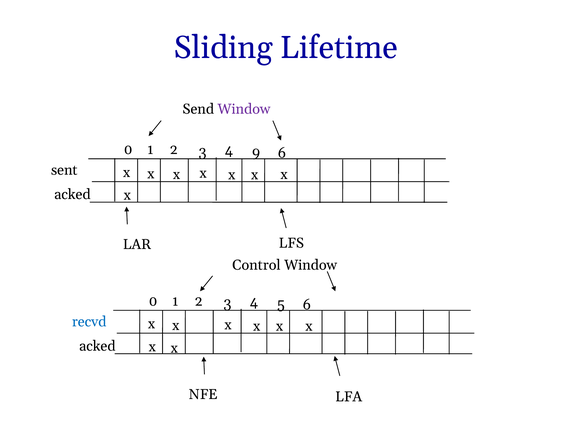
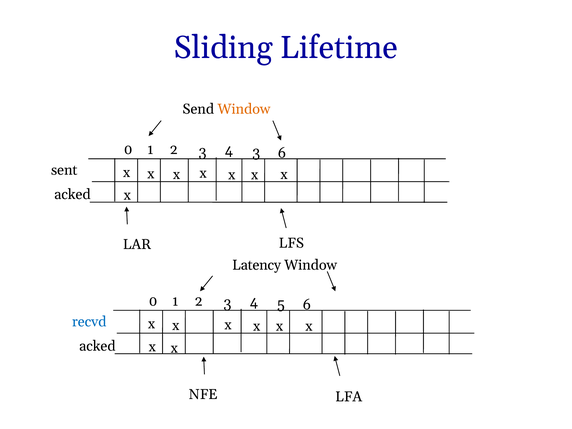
Window colour: purple -> orange (244, 109)
4 9: 9 -> 3 (256, 152)
Control: Control -> Latency (257, 265)
